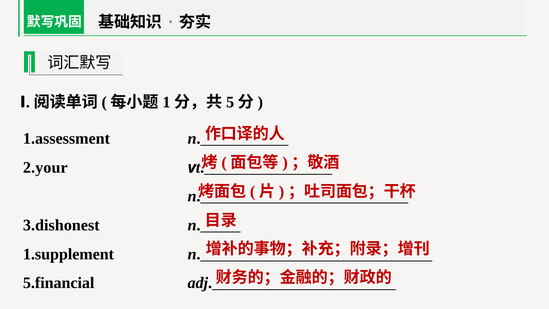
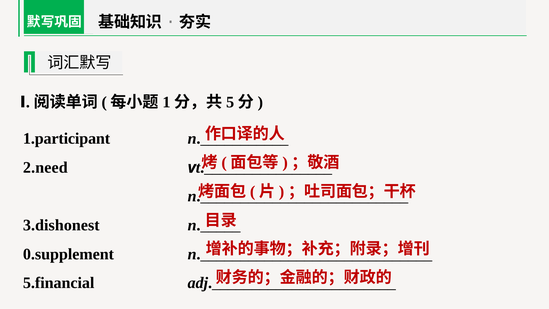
1.assessment: 1.assessment -> 1.participant (67, 139)
2.your: 2.your -> 2.need (45, 167)
1.supplement: 1.supplement -> 0.supplement (68, 254)
